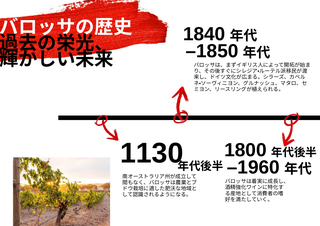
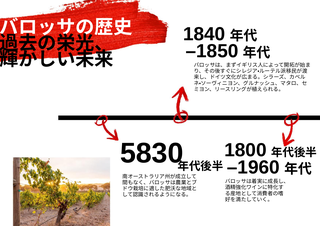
1130: 1130 -> 5830 (152, 153)
